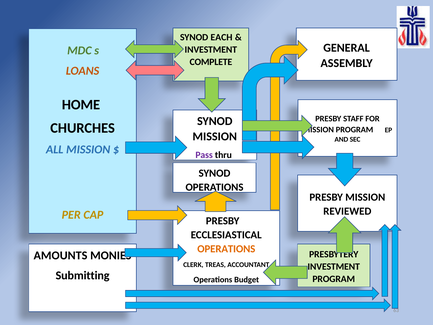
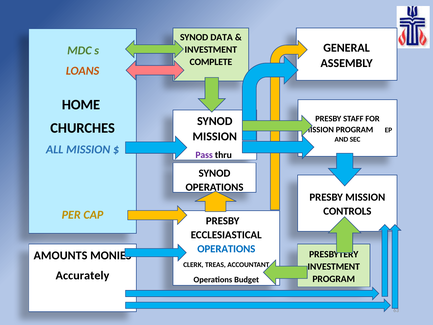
EACH: EACH -> DATA (222, 37)
REVIEWED: REVIEWED -> CONTROLS (347, 211)
OPERATIONS colour: orange -> blue (226, 249)
Submitting: Submitting -> Accurately (82, 275)
